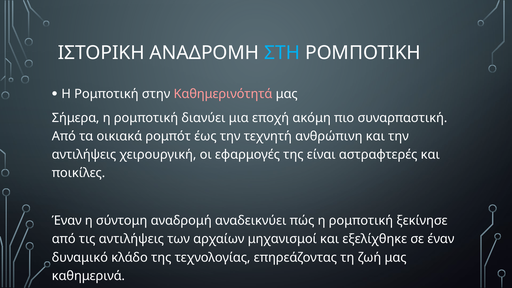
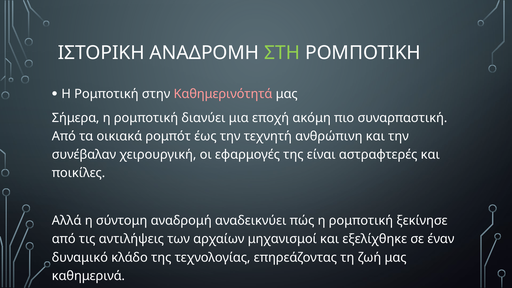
ΣΤΗ colour: light blue -> light green (282, 53)
αντιλήψεις: αντιλήψεις -> συνέβαλαν (84, 155)
Έναν: Έναν -> Αλλά (67, 221)
